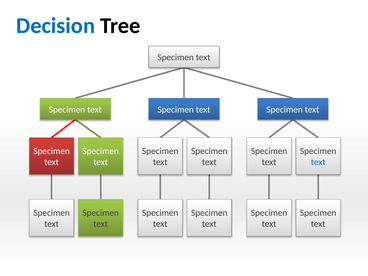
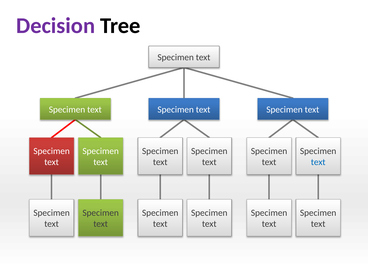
Decision colour: blue -> purple (56, 26)
